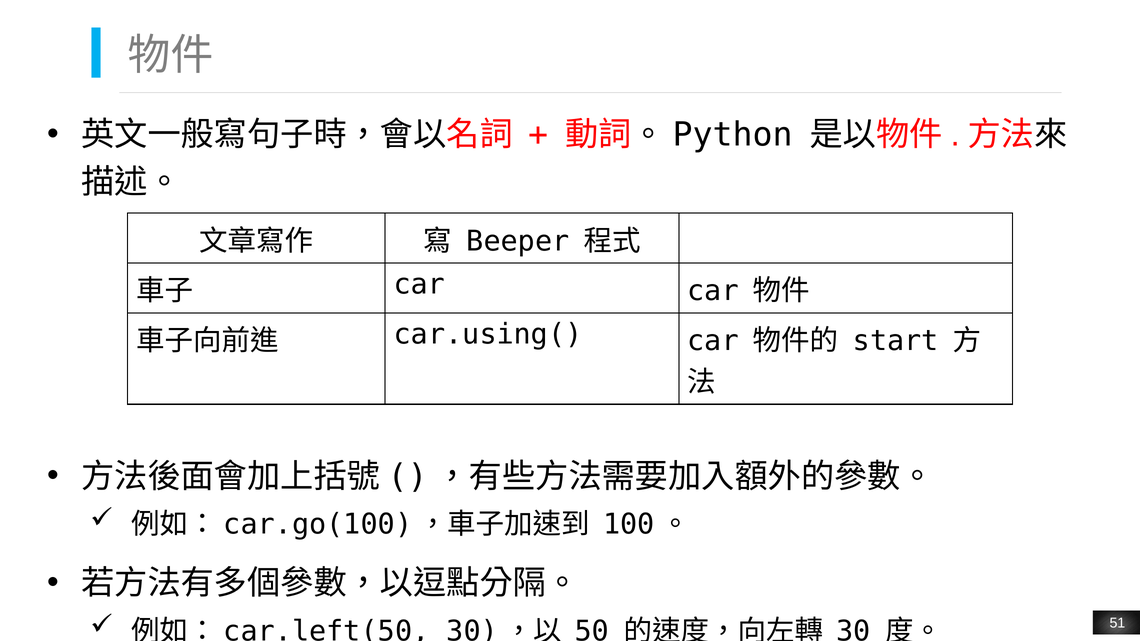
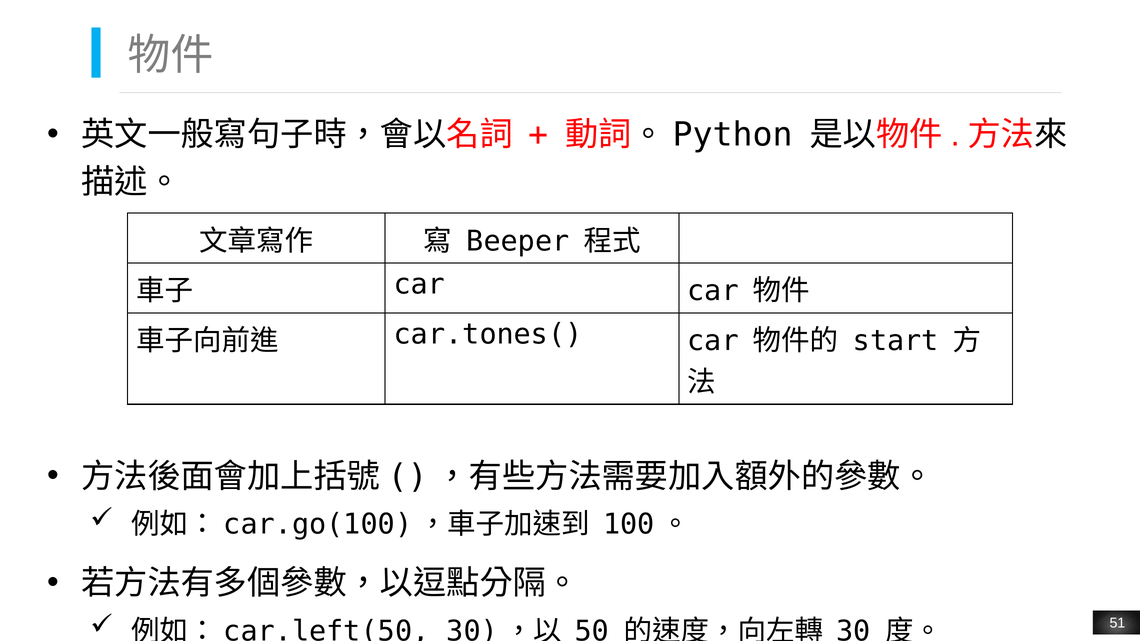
car.using(: car.using( -> car.tones( (488, 335)
